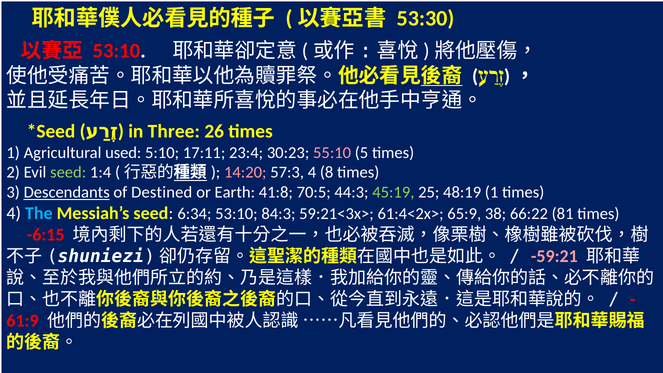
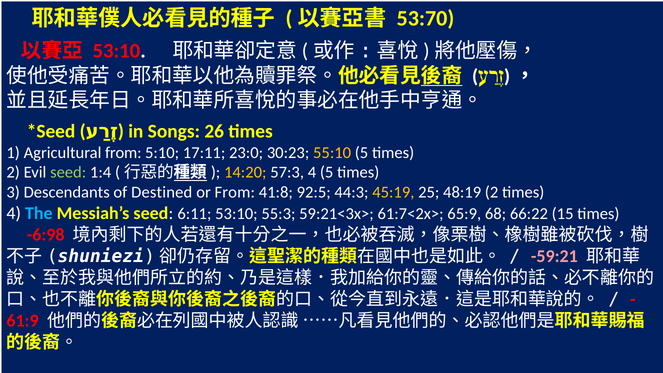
53:30: 53:30 -> 53:70 (425, 19)
Three: Three -> Songs (174, 131)
Agricultural used: used -> from (123, 153)
23:4: 23:4 -> 23:0 (246, 153)
55:10 colour: pink -> yellow (332, 153)
14:20 colour: pink -> yellow (245, 172)
4 8: 8 -> 5 (327, 172)
Descendants underline: present -> none (67, 192)
or Earth: Earth -> From (235, 192)
70:5: 70:5 -> 92:5 (314, 192)
45:19 colour: light green -> yellow (393, 192)
48:19 1: 1 -> 2 (492, 192)
6:34: 6:34 -> 6:11 (194, 214)
84:3: 84:3 -> 55:3 (278, 214)
61:4<2x>: 61:4<2x> -> 61:7<2x> (411, 214)
38: 38 -> 68 (496, 214)
81: 81 -> 15 (563, 214)
-6:15: -6:15 -> -6:98 (46, 235)
